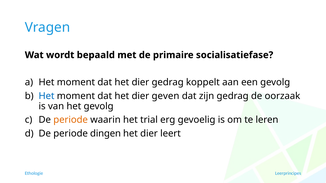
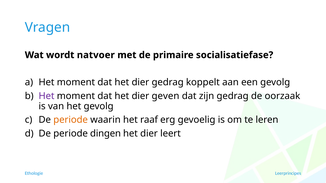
bepaald: bepaald -> natvoer (96, 55)
Het colour: blue -> purple (47, 96)
trial: trial -> raaf (149, 120)
